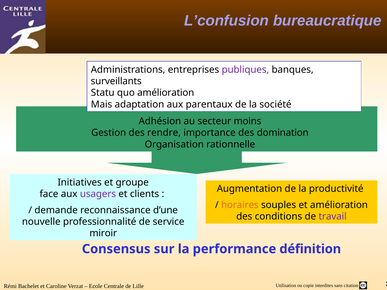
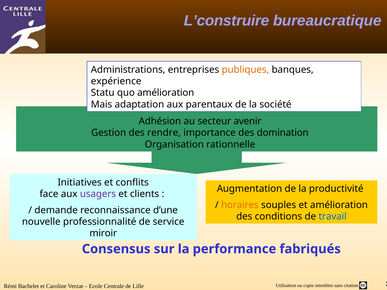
L’confusion: L’confusion -> L’construire (227, 21)
publiques colour: purple -> orange (245, 70)
surveillants: surveillants -> expérience (116, 81)
moins: moins -> avenir (247, 121)
groupe: groupe -> conflits (132, 183)
travail colour: purple -> blue (333, 217)
définition: définition -> fabriqués (310, 249)
